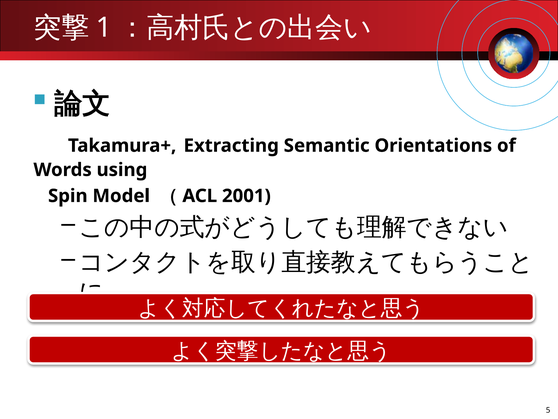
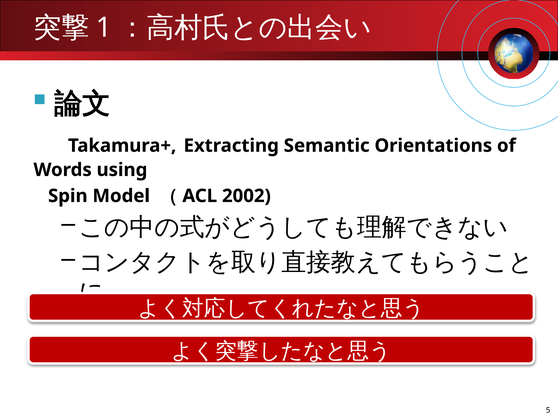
2001: 2001 -> 2002 (246, 196)
